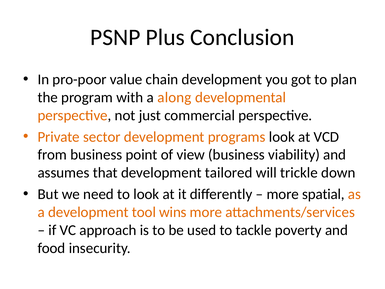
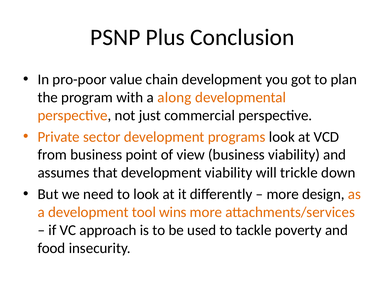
development tailored: tailored -> viability (229, 173)
spatial: spatial -> design (323, 194)
